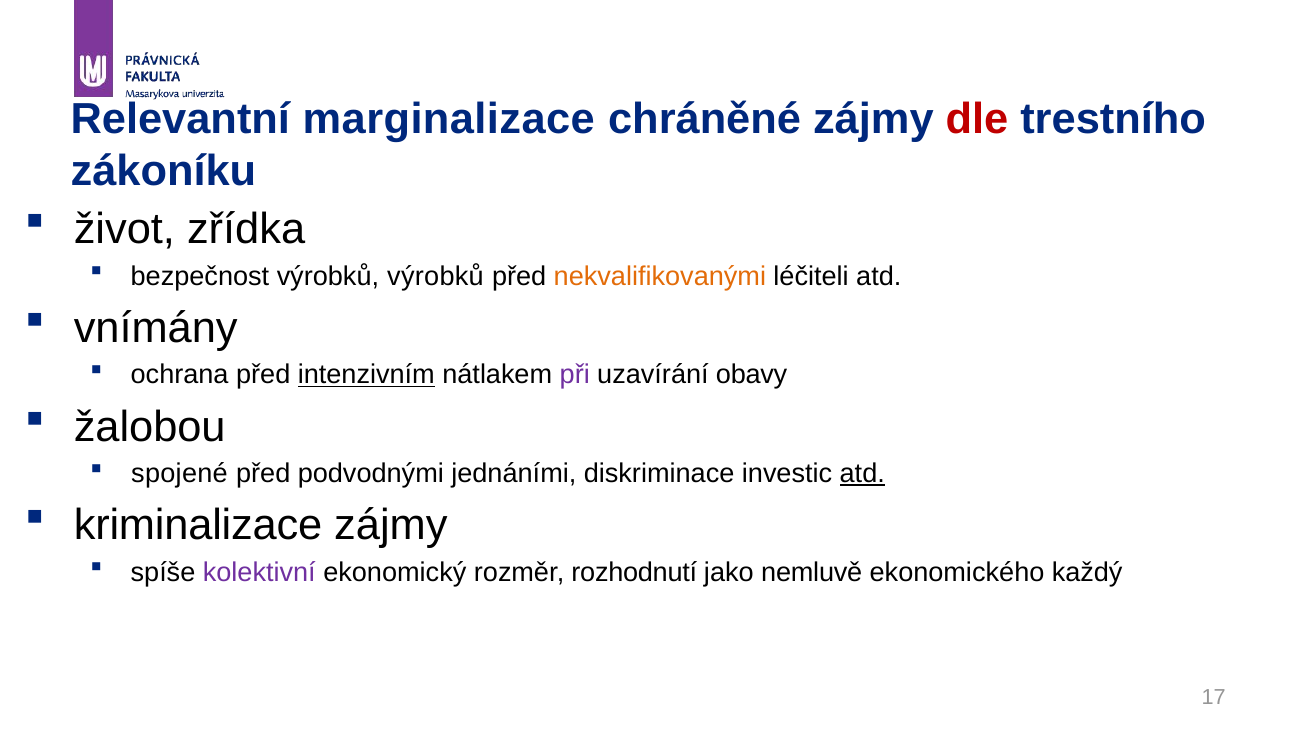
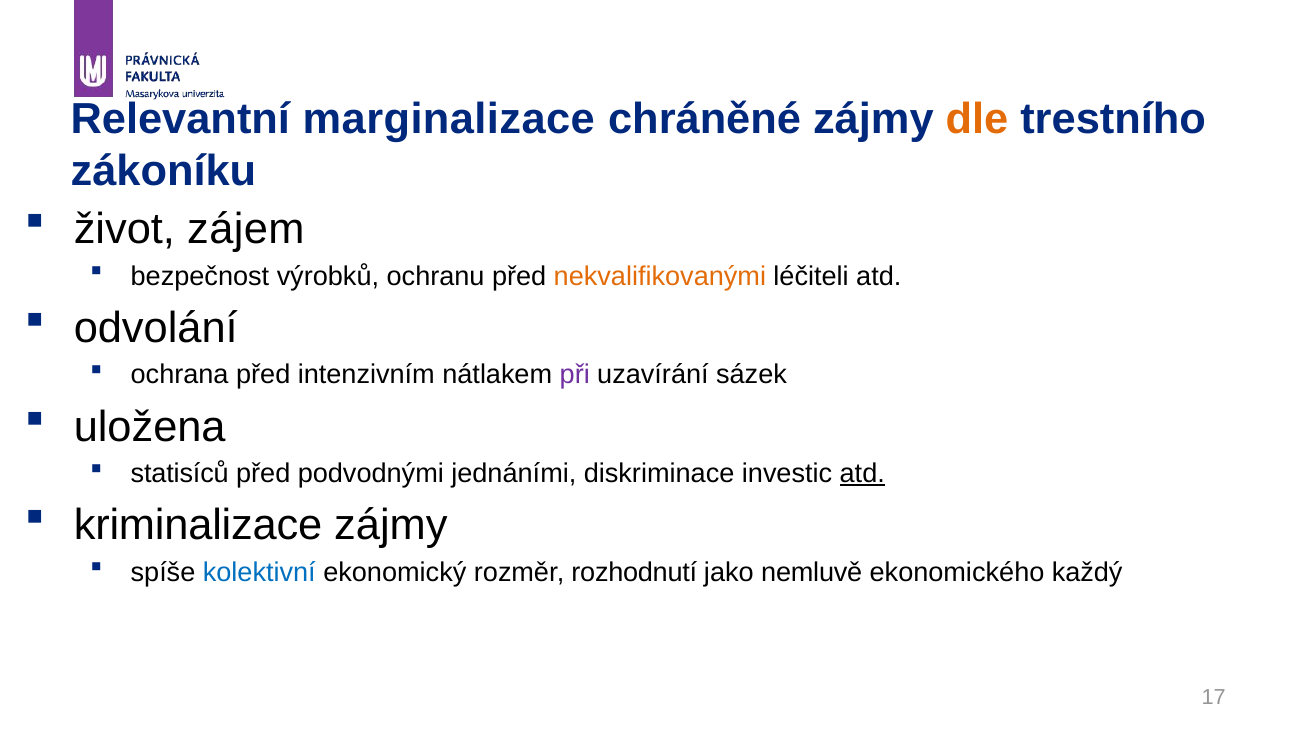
dle colour: red -> orange (977, 119)
zřídka: zřídka -> zájem (246, 230)
výrobků výrobků: výrobků -> ochranu (436, 276)
vnímány: vnímány -> odvolání (156, 328)
intenzivním underline: present -> none (366, 375)
obavy: obavy -> sázek (751, 375)
žalobou: žalobou -> uložena (150, 427)
spojené: spojené -> statisíců (180, 474)
kolektivní colour: purple -> blue (259, 573)
